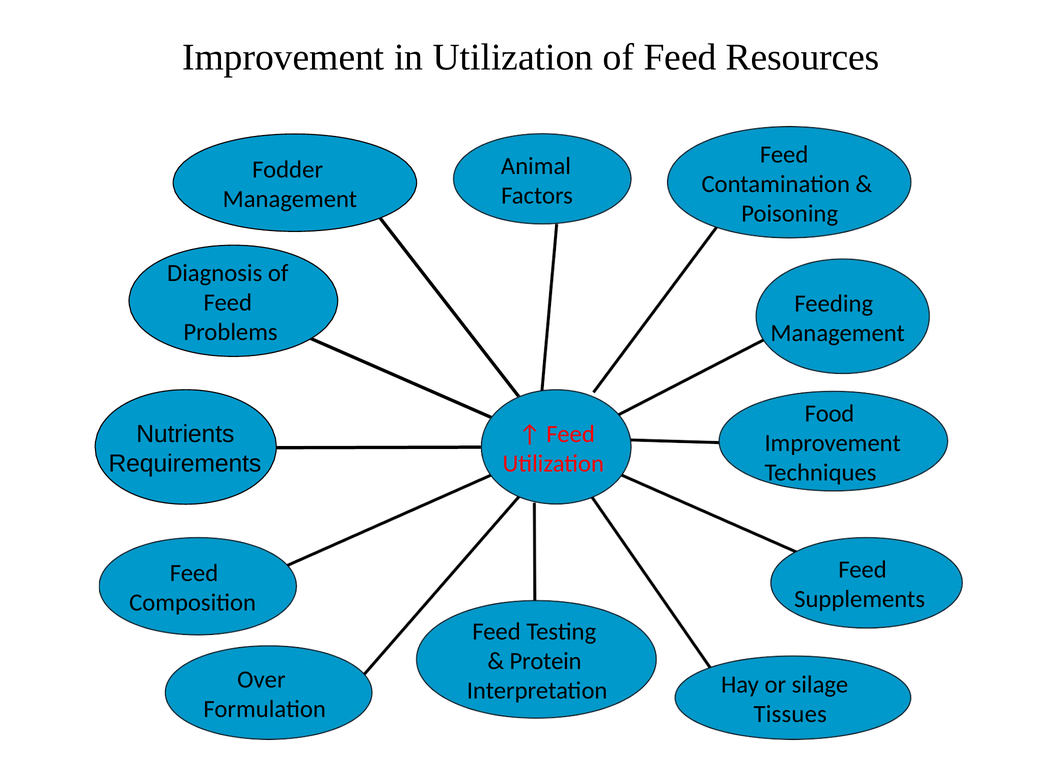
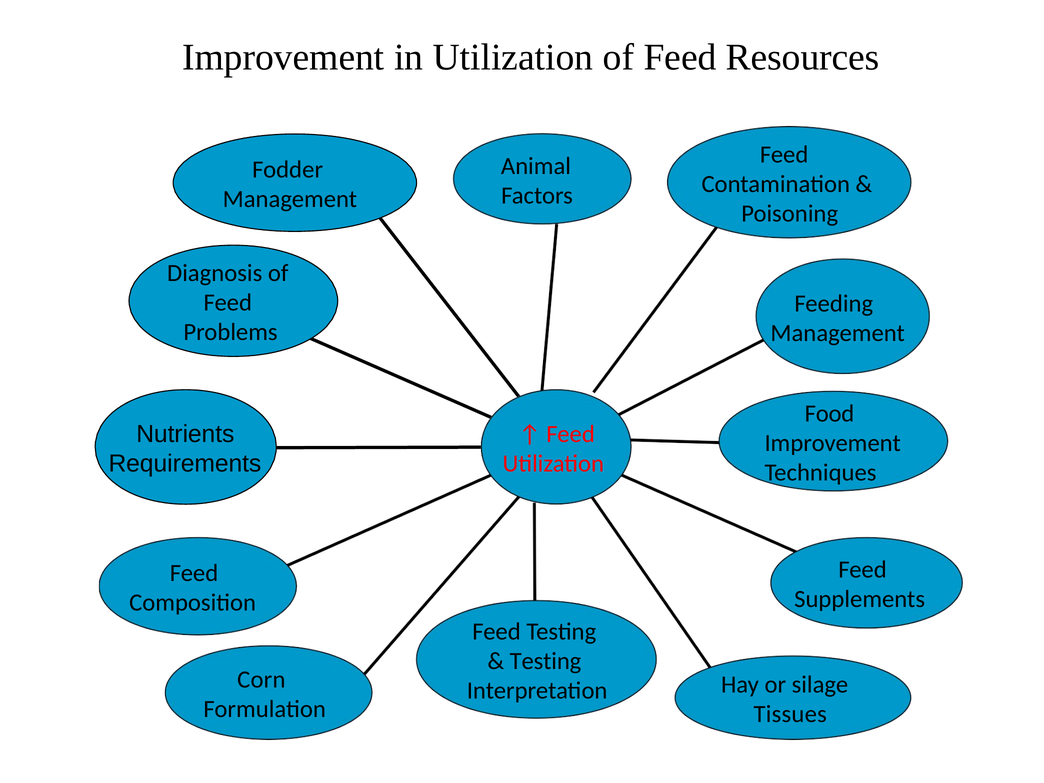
Protein: Protein -> Testing (545, 661)
Over: Over -> Corn (261, 680)
